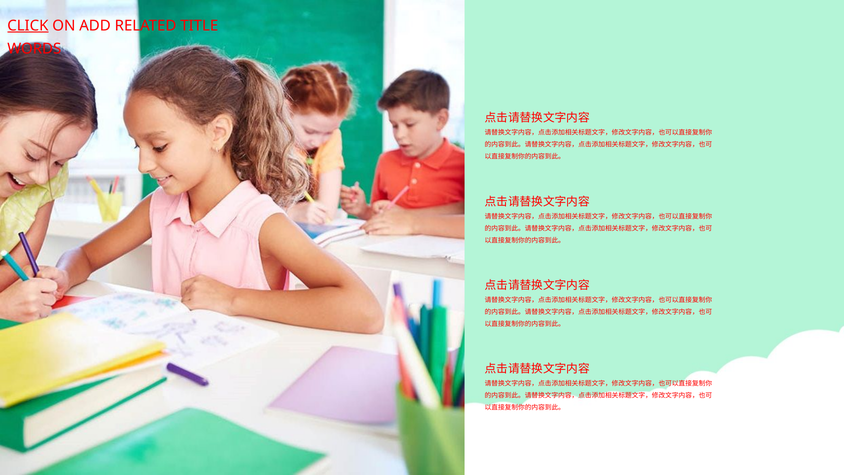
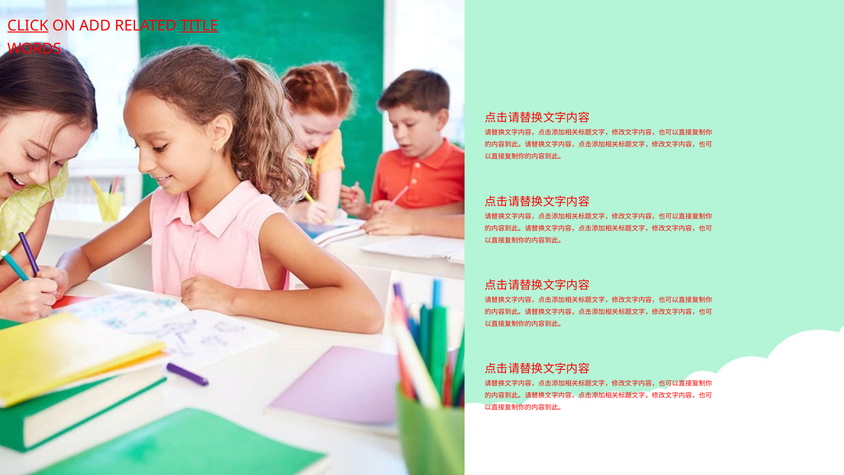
TITLE underline: none -> present (199, 26)
